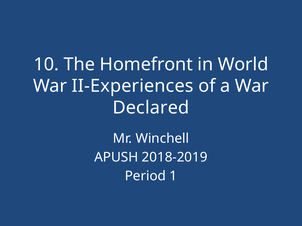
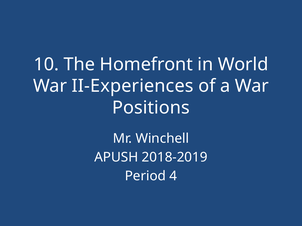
Declared: Declared -> Positions (151, 108)
1: 1 -> 4 (173, 176)
